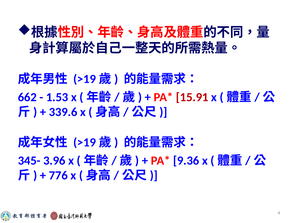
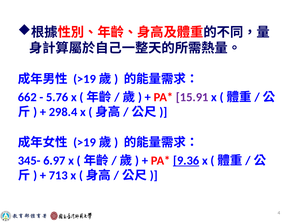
1.53: 1.53 -> 5.76 (57, 97)
15.91 colour: red -> purple (192, 97)
339.6: 339.6 -> 298.4 (63, 112)
3.96: 3.96 -> 6.97 (54, 161)
9.36 underline: none -> present (186, 161)
776: 776 -> 713 (58, 176)
